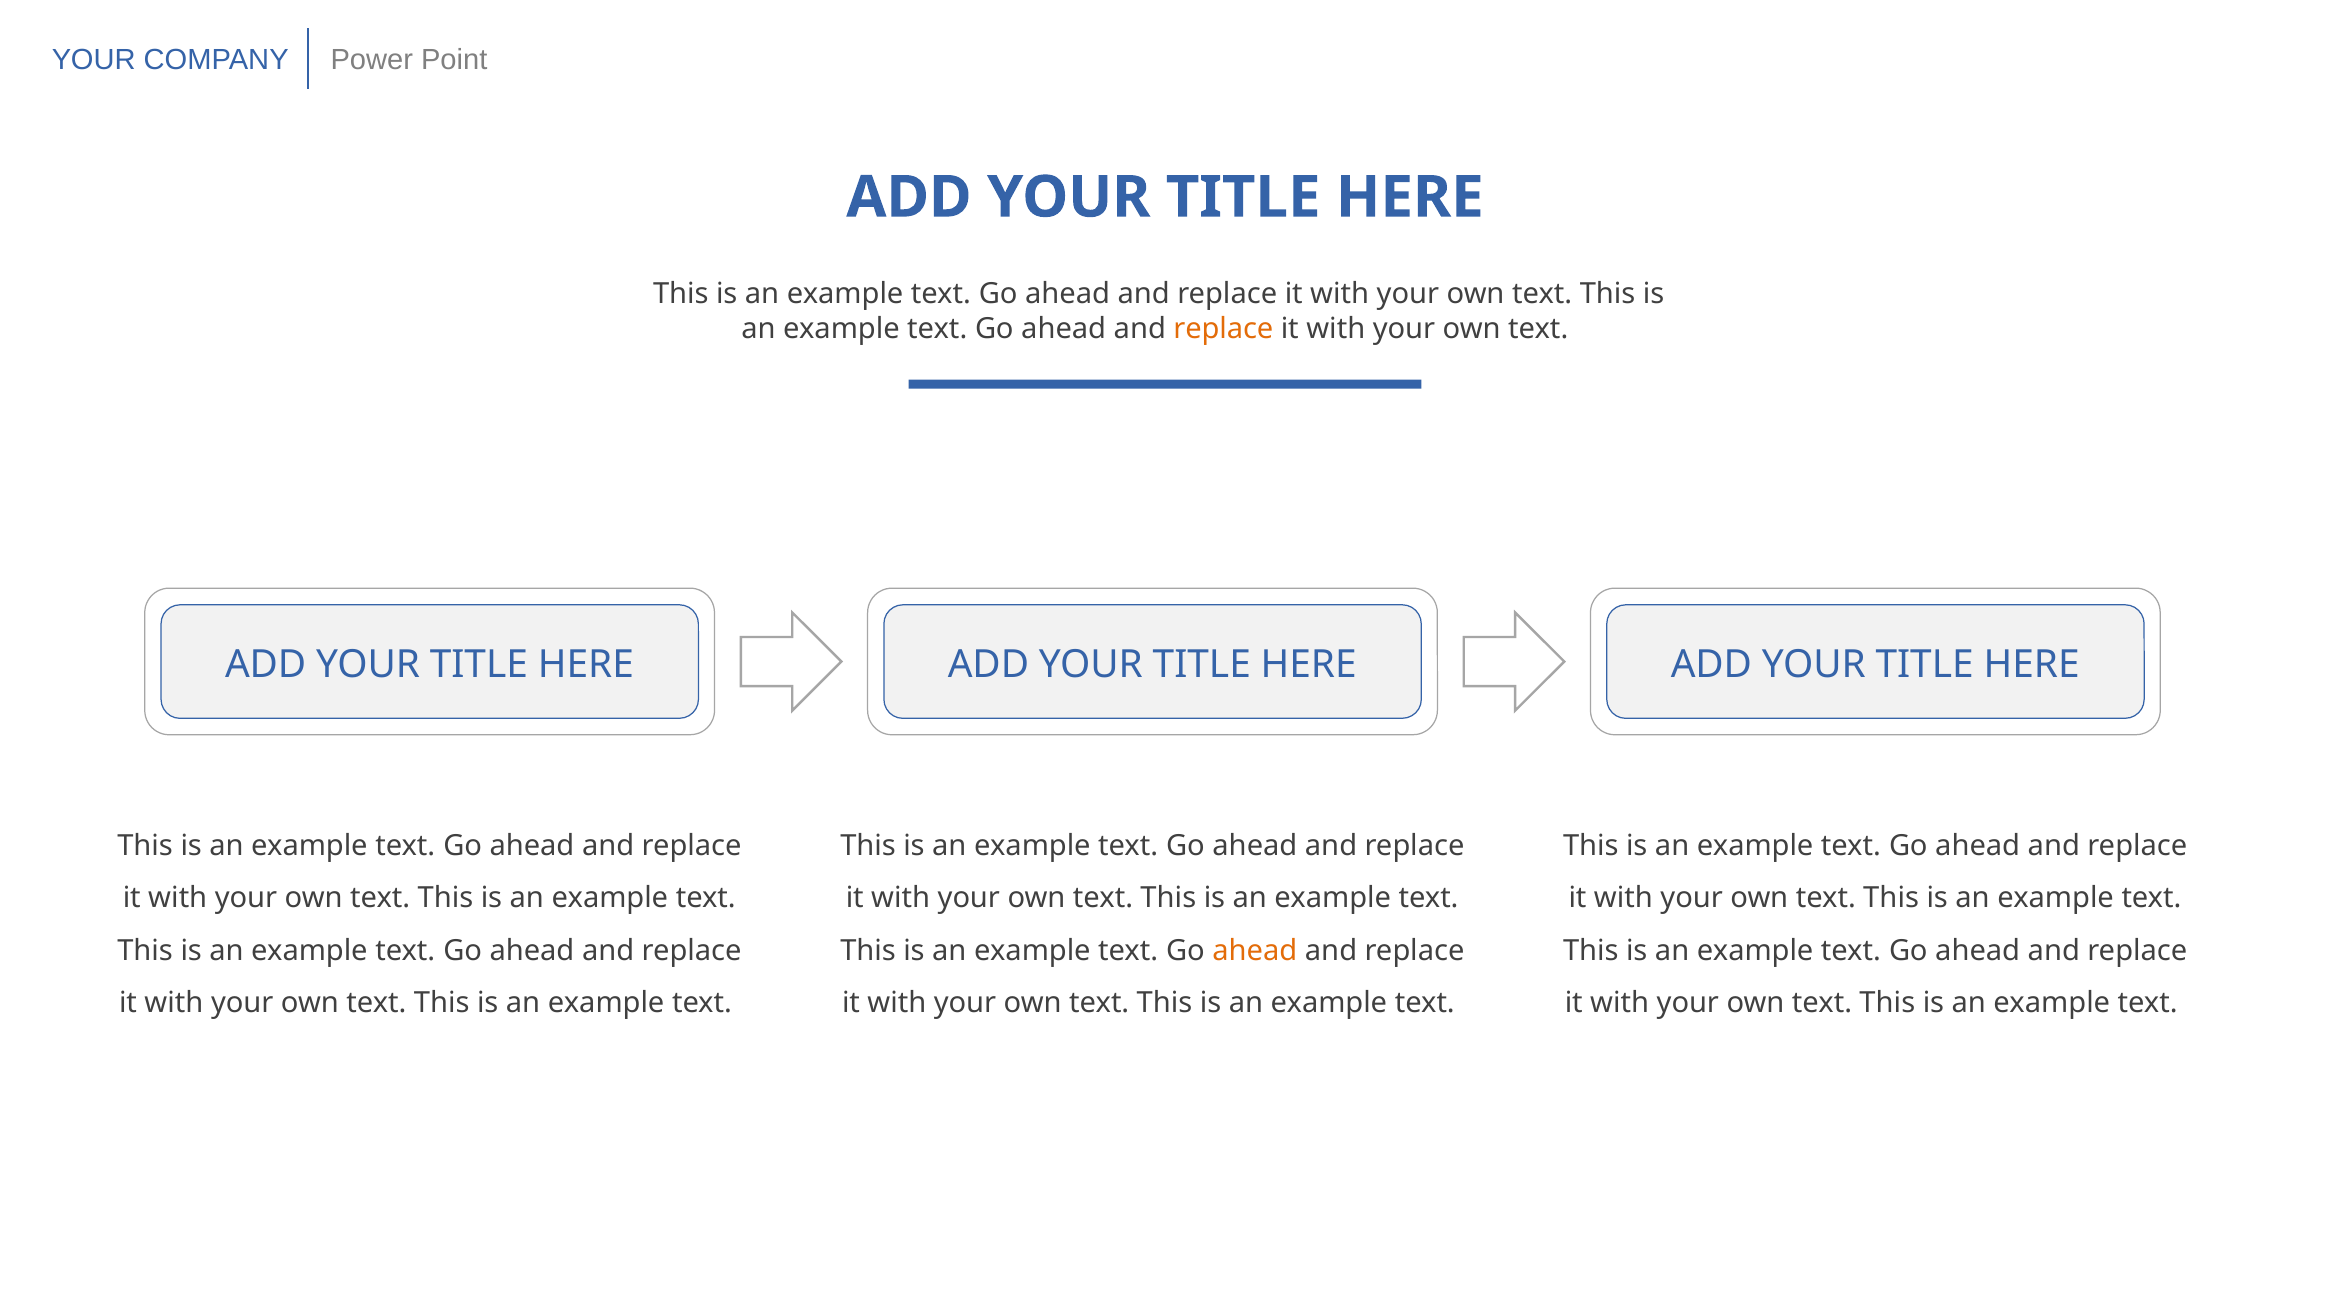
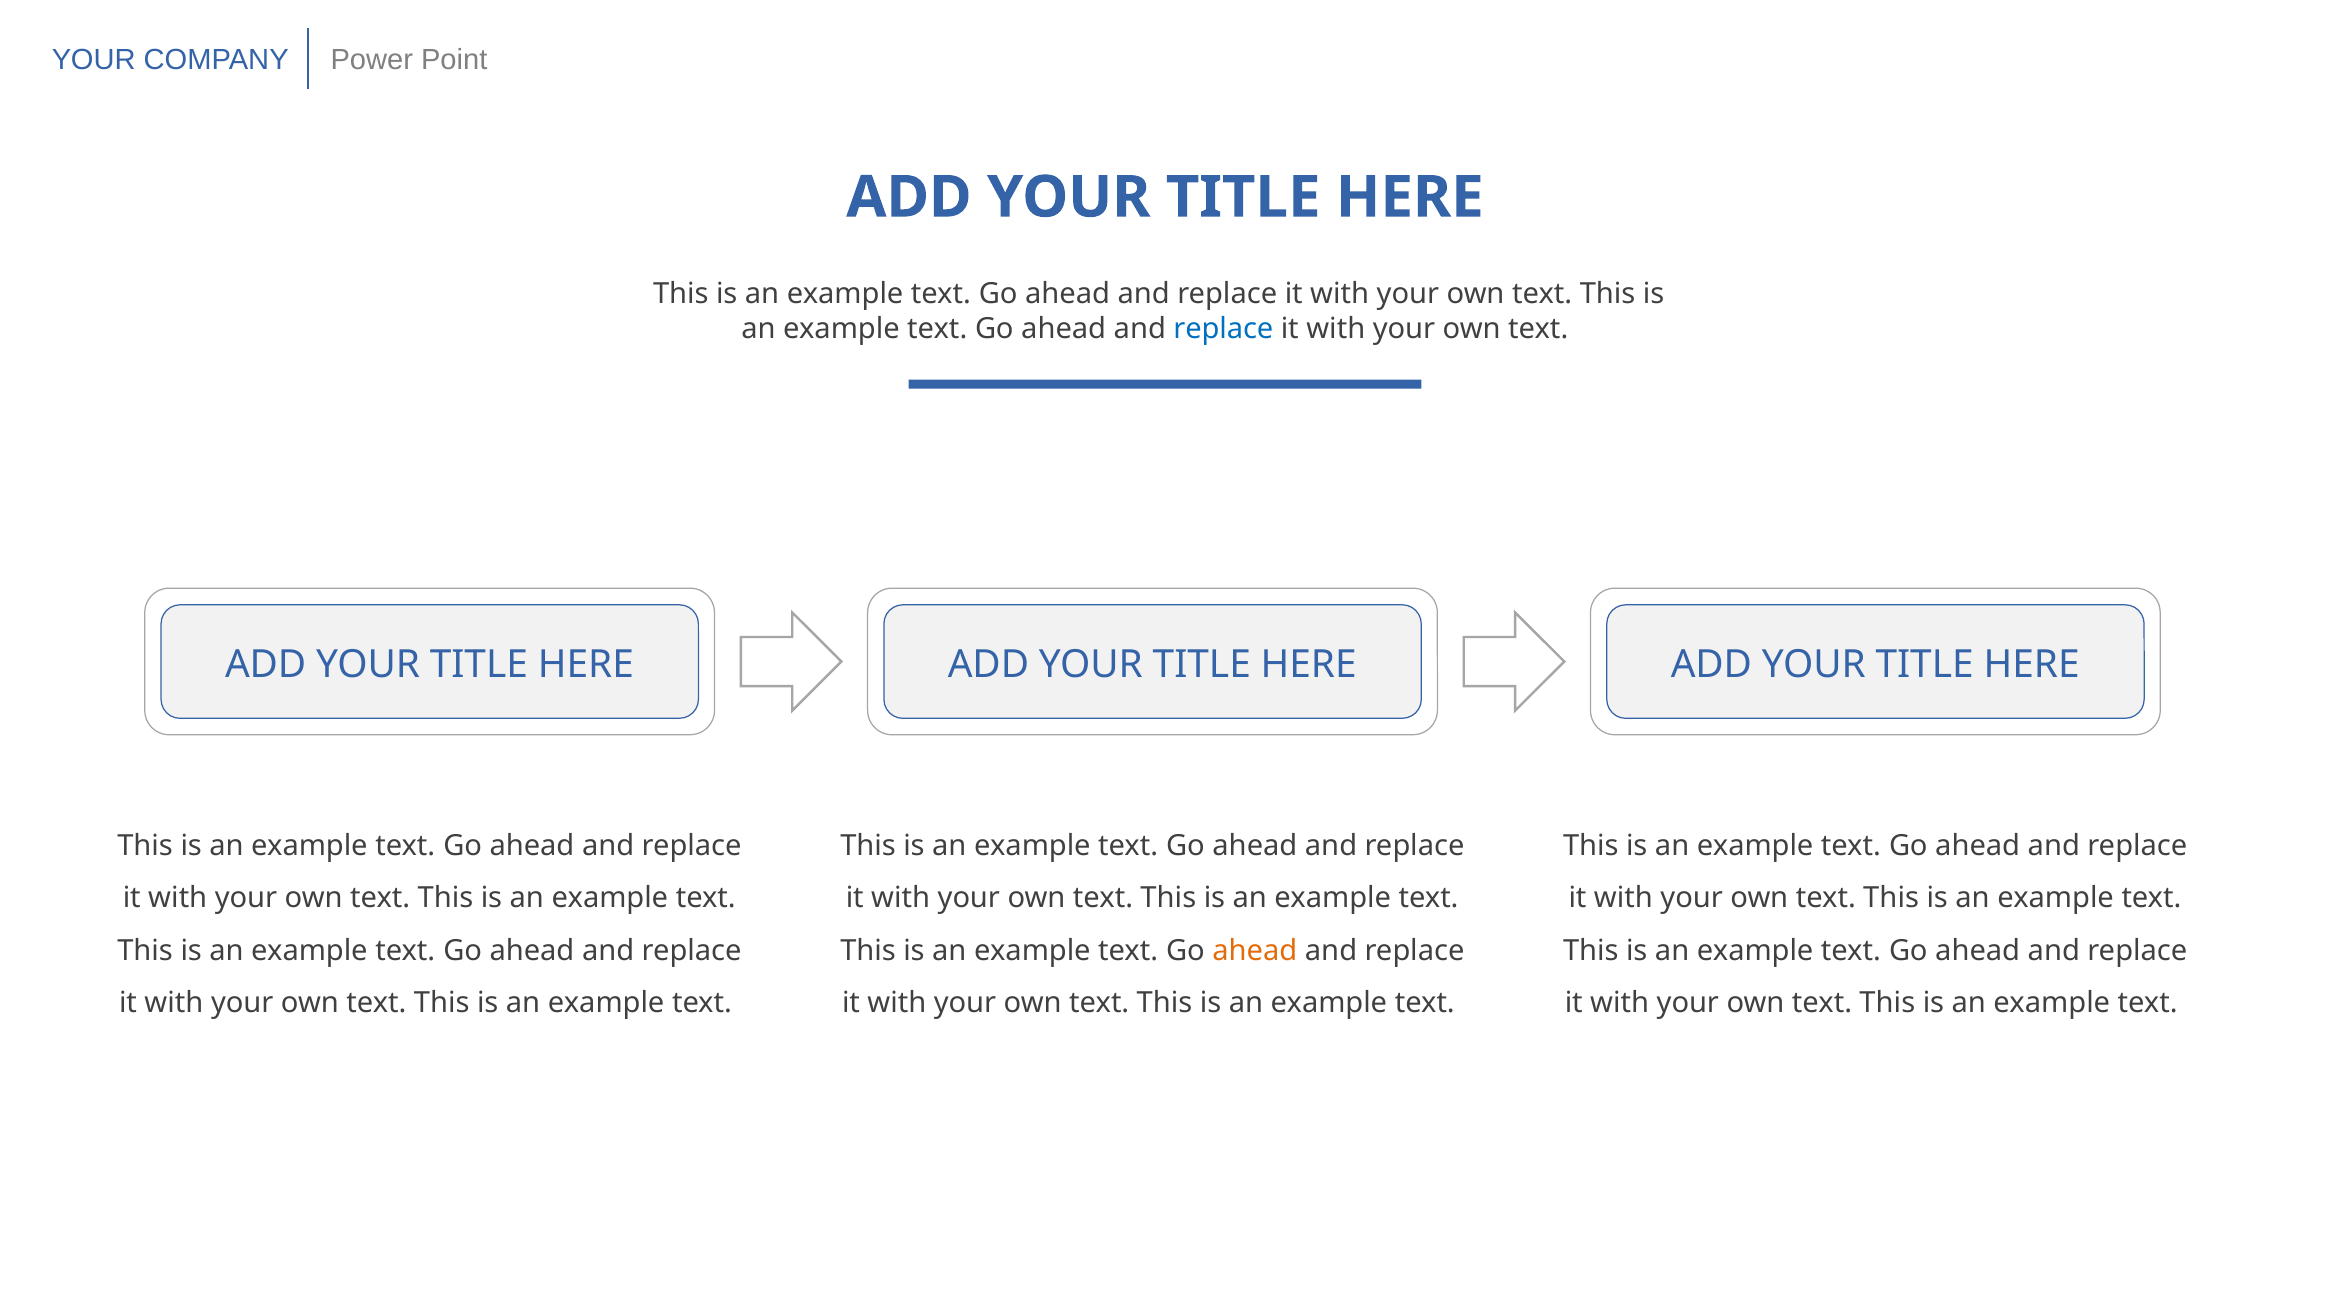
replace colour: orange -> blue (1223, 329)
